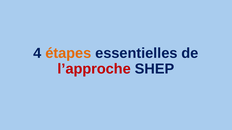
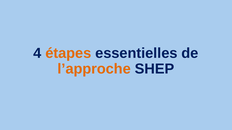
l’approche colour: red -> orange (94, 69)
